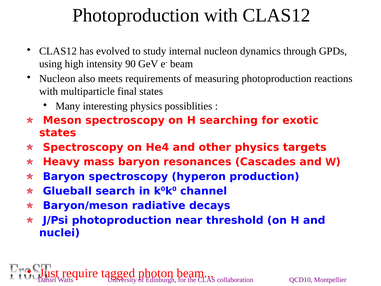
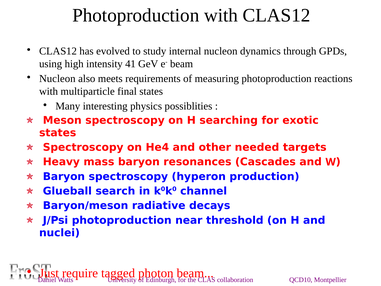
90: 90 -> 41 (130, 64)
other physics: physics -> needed (257, 147)
